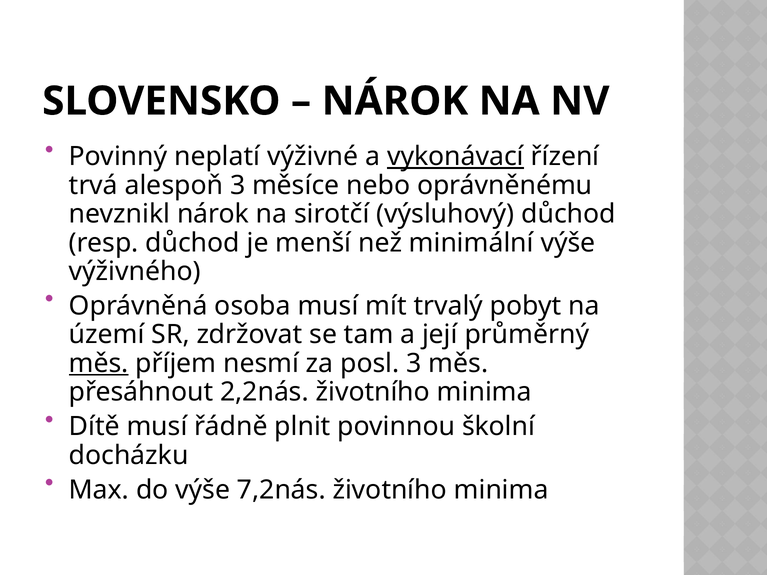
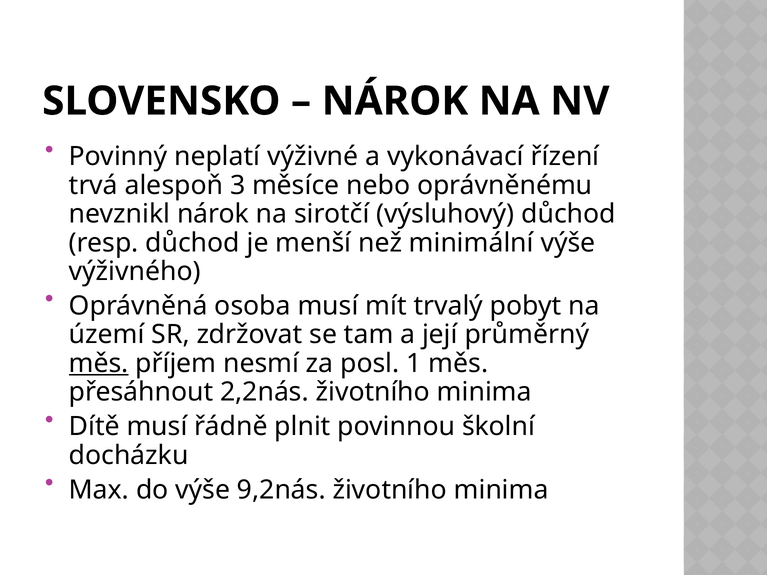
vykonávací underline: present -> none (455, 157)
posl 3: 3 -> 1 (414, 364)
7,2nás: 7,2nás -> 9,2nás (281, 490)
